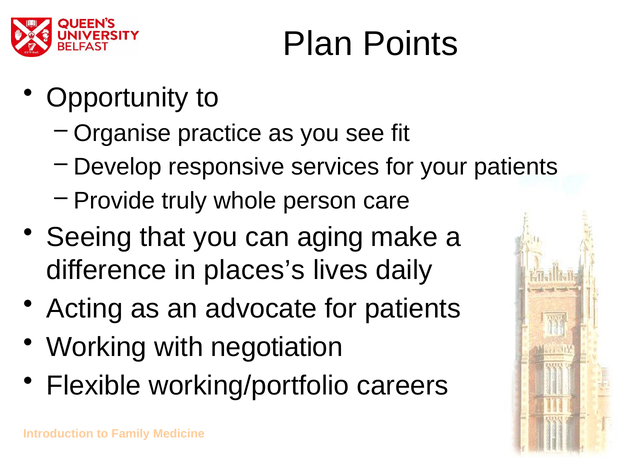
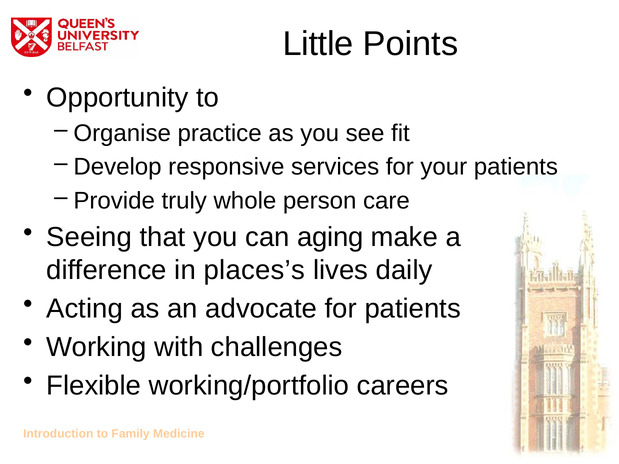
Plan: Plan -> Little (318, 44)
negotiation: negotiation -> challenges (277, 348)
